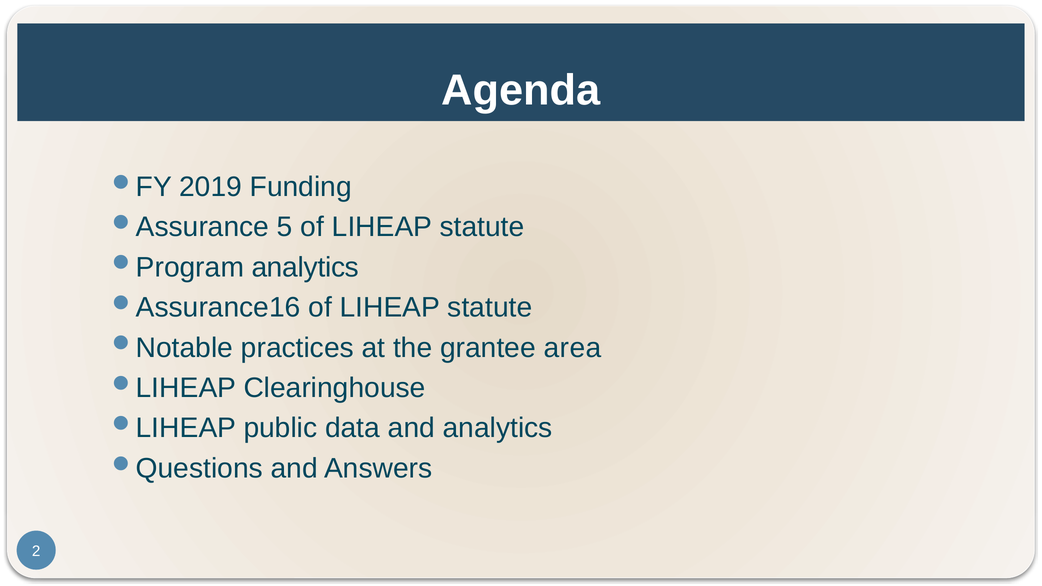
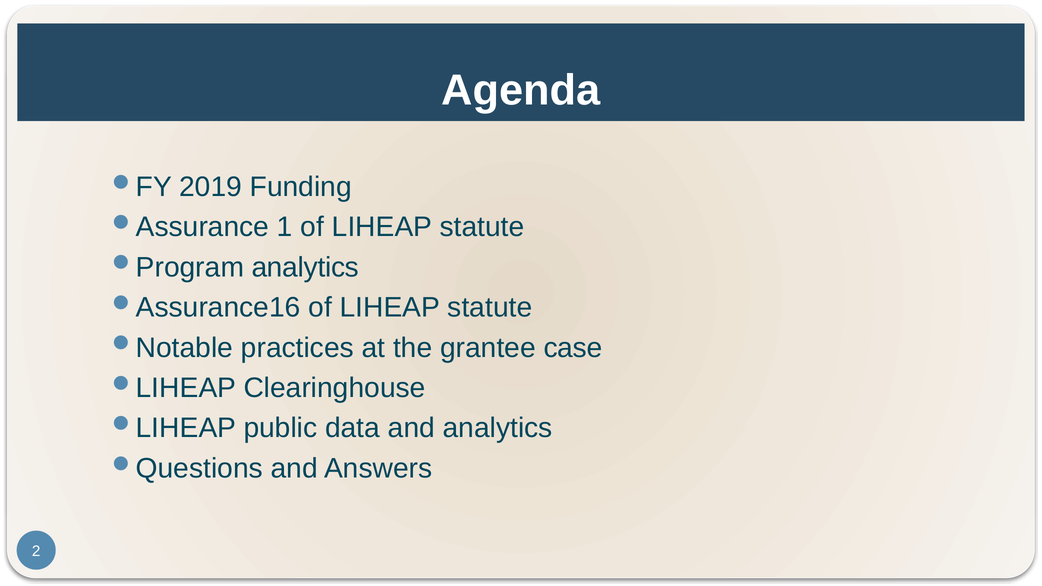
5: 5 -> 1 (285, 227)
area: area -> case (573, 348)
